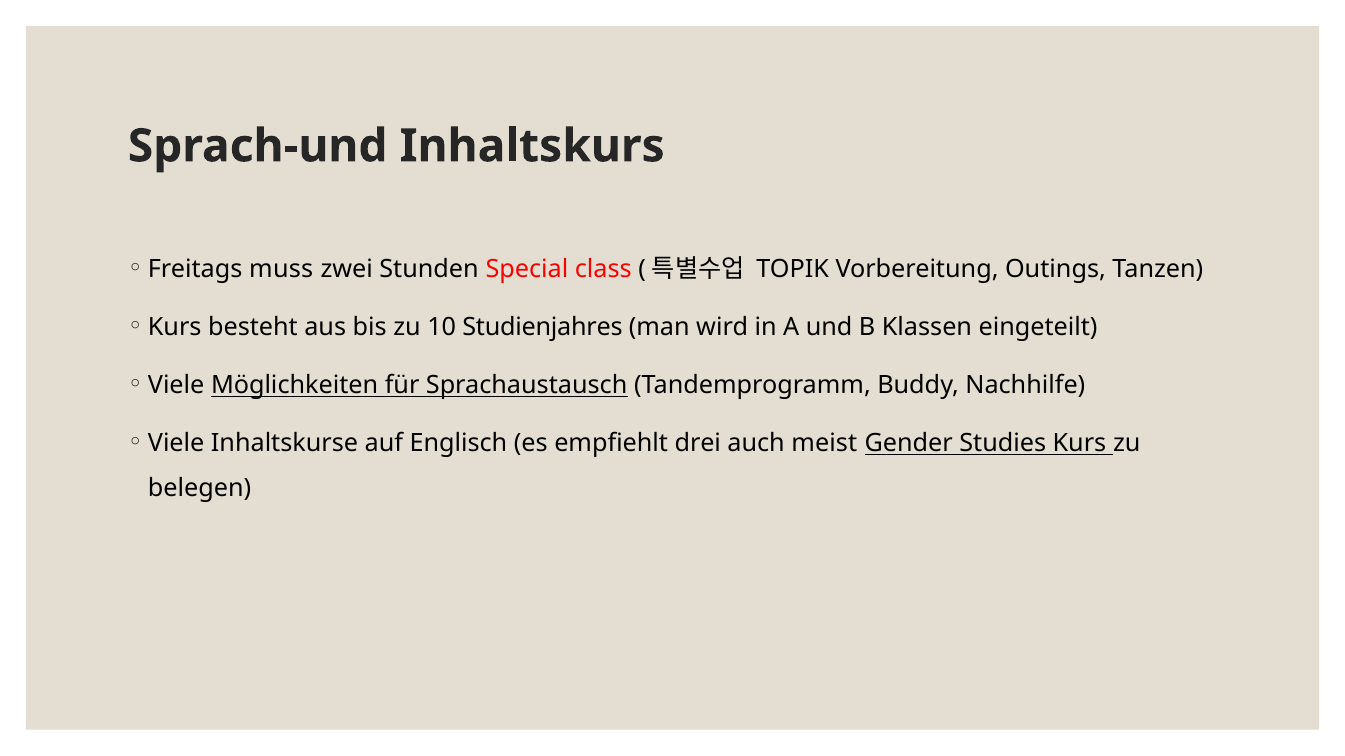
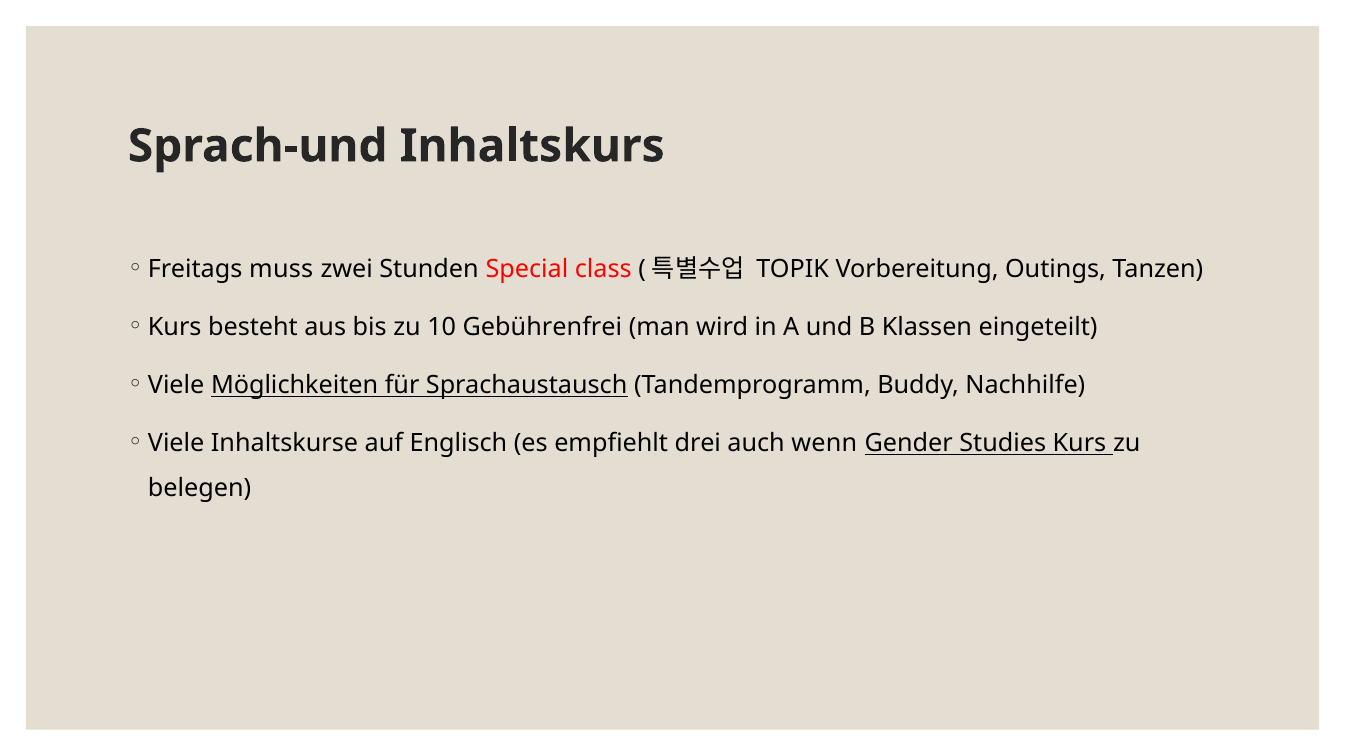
Studienjahres: Studienjahres -> Gebührenfrei (542, 327)
meist: meist -> wenn (824, 443)
